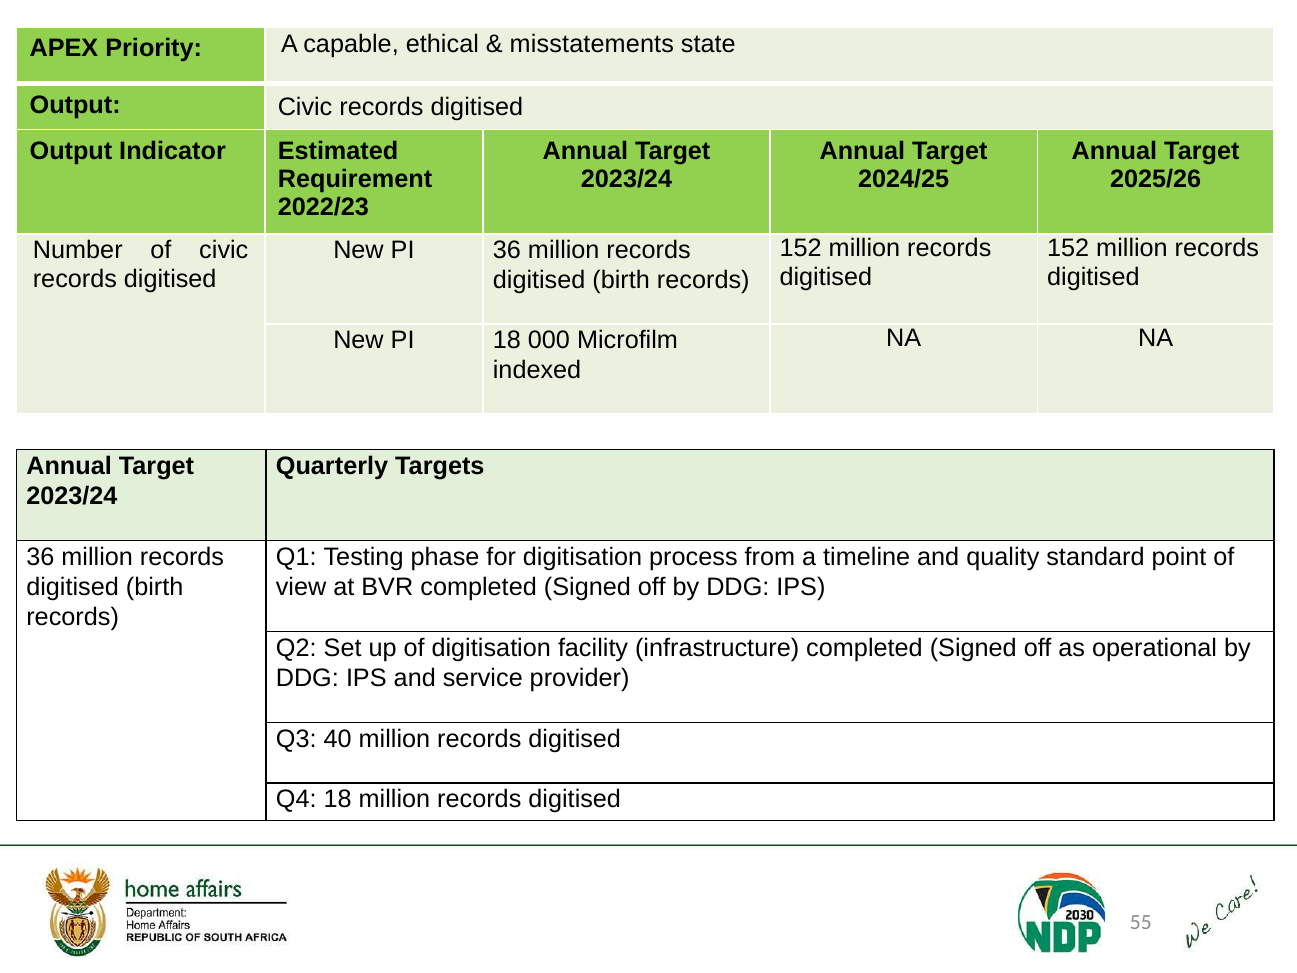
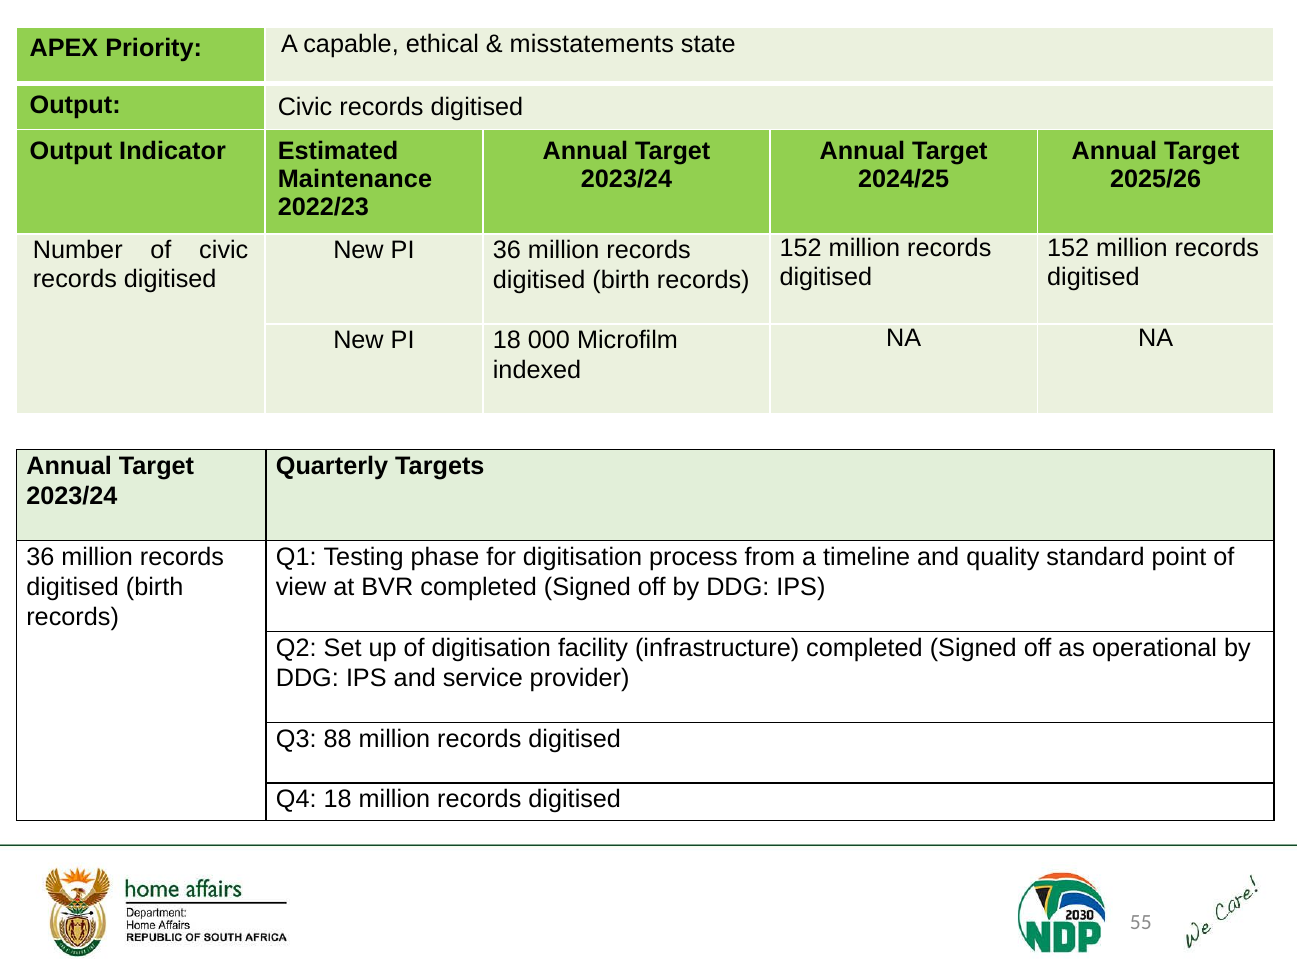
Requirement: Requirement -> Maintenance (355, 179)
40: 40 -> 88 (338, 739)
